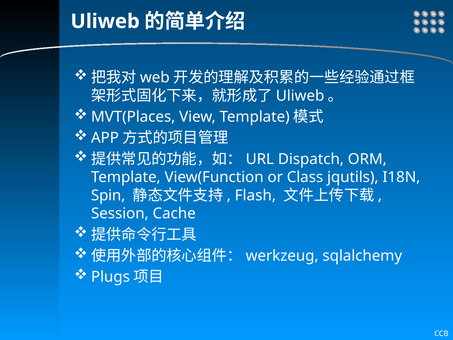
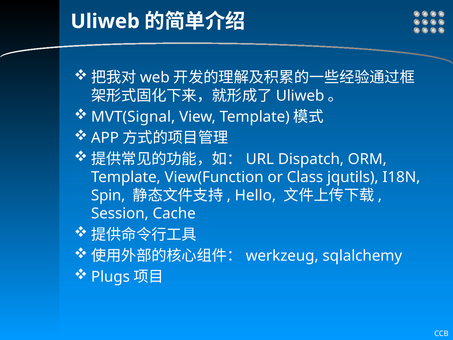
MVT(Places: MVT(Places -> MVT(Signal (133, 117)
Flash: Flash -> Hello (255, 195)
